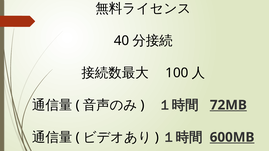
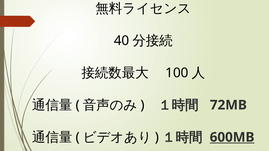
72MB underline: present -> none (228, 105)
